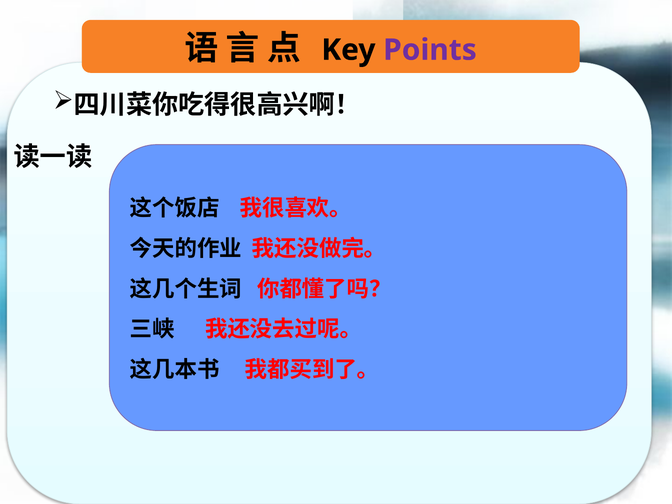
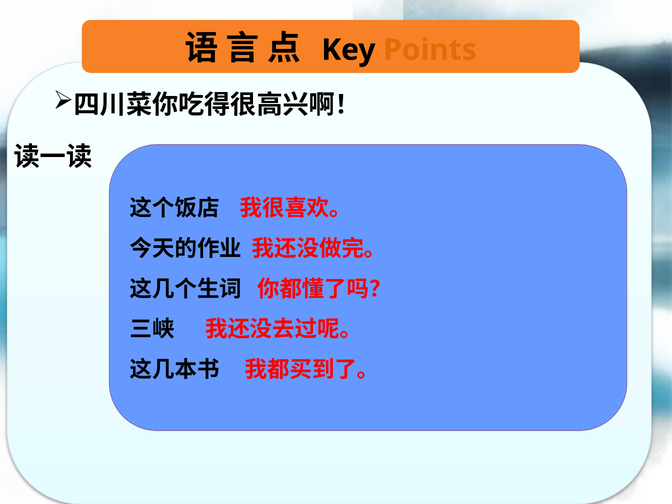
Points colour: purple -> orange (430, 50)
